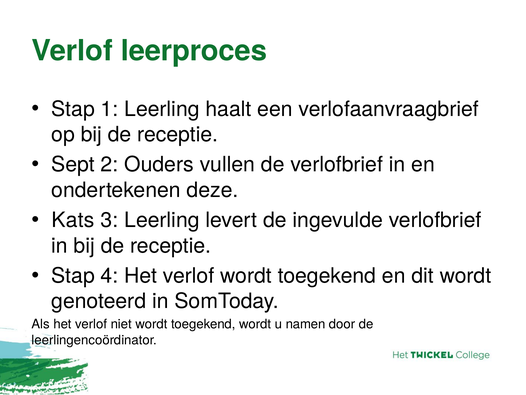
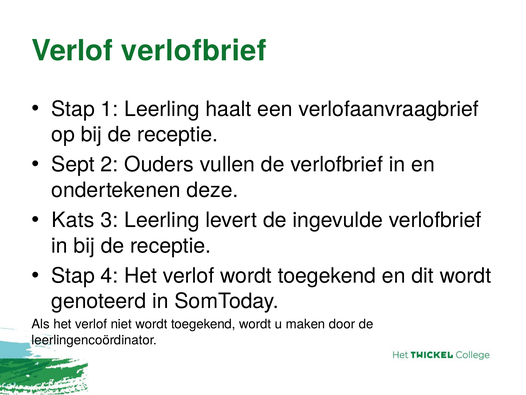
Verlof leerproces: leerproces -> verlofbrief (194, 51)
namen: namen -> maken (306, 324)
